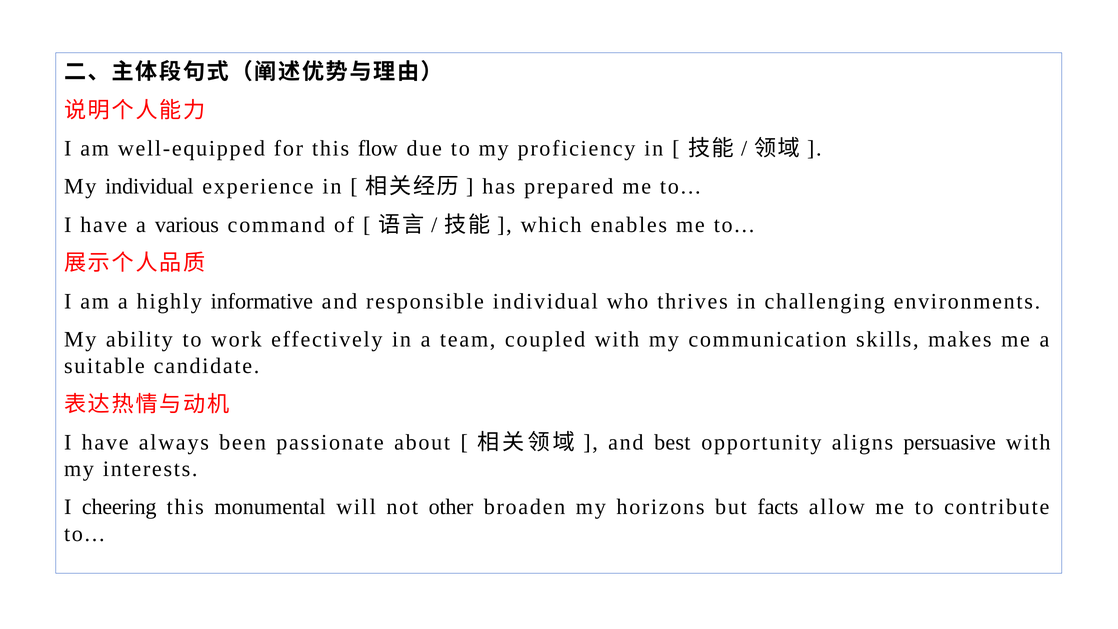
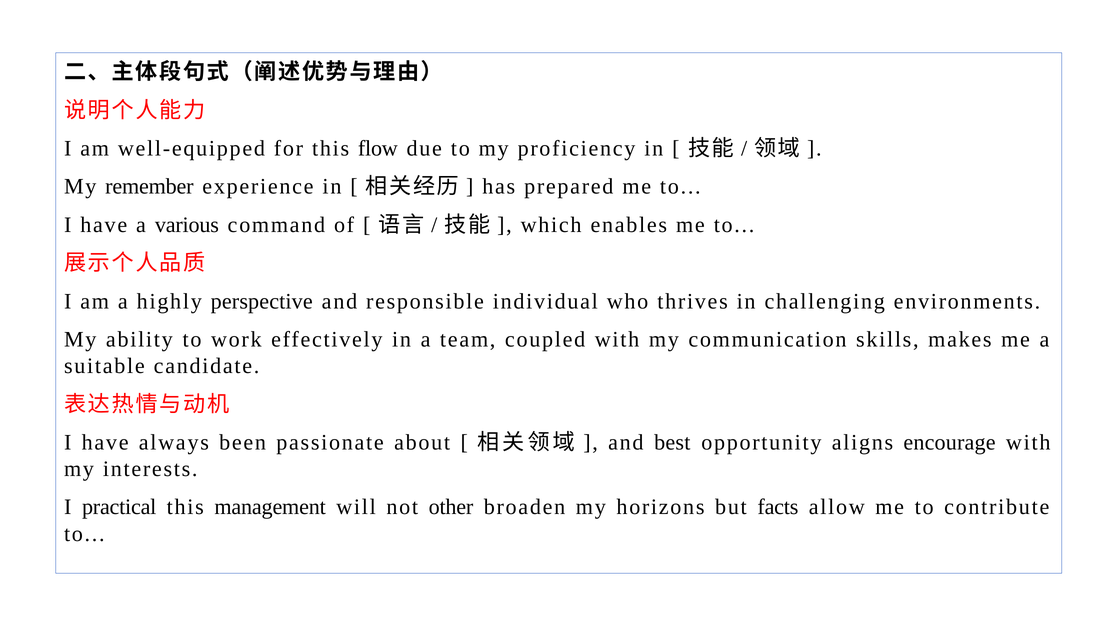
My individual: individual -> remember (149, 187)
informative: informative -> perspective (262, 301)
persuasive: persuasive -> encourage (950, 442)
cheering: cheering -> practical (119, 507)
monumental: monumental -> management (270, 507)
